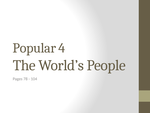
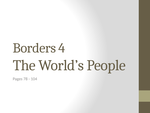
Popular: Popular -> Borders (34, 48)
